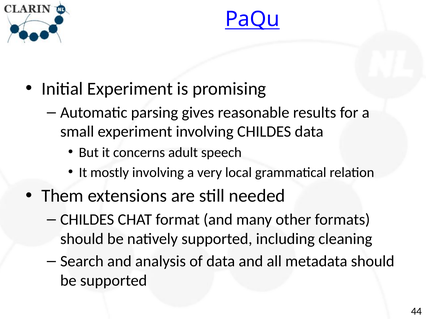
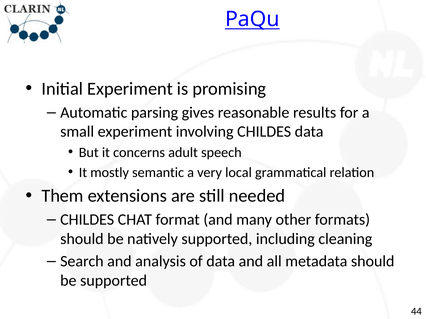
mostly involving: involving -> semantic (158, 173)
